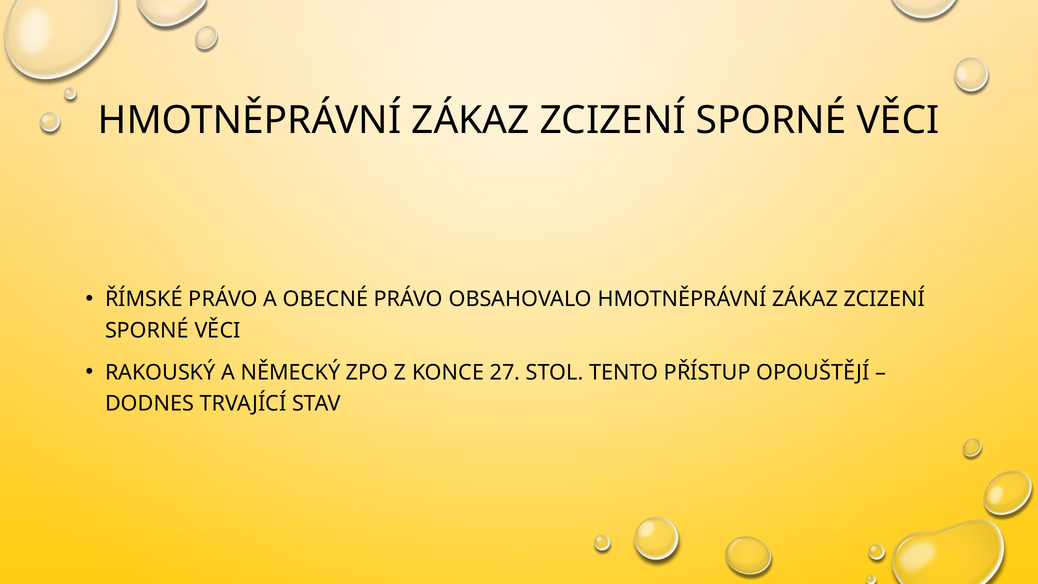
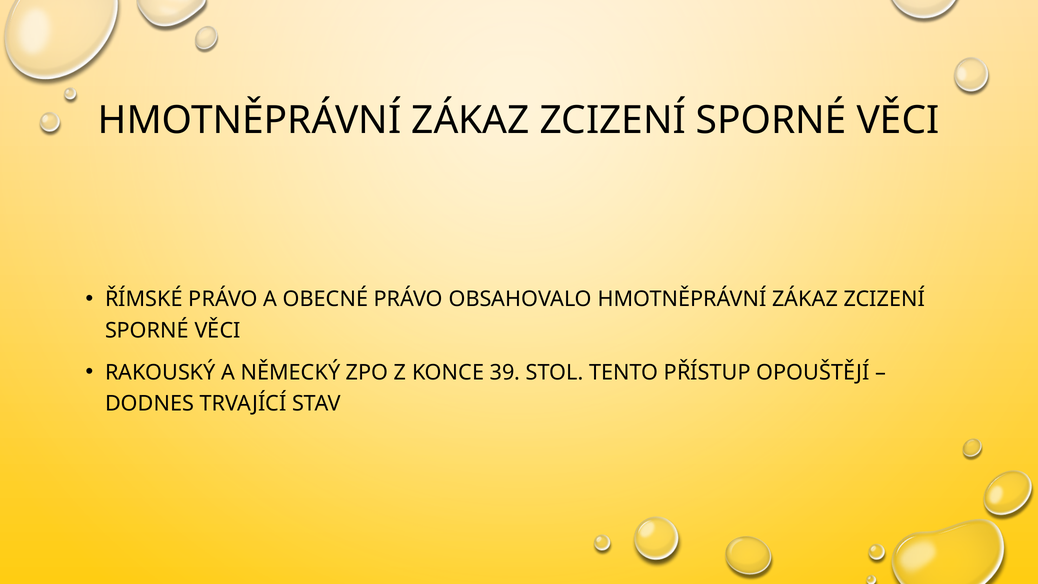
27: 27 -> 39 (505, 372)
